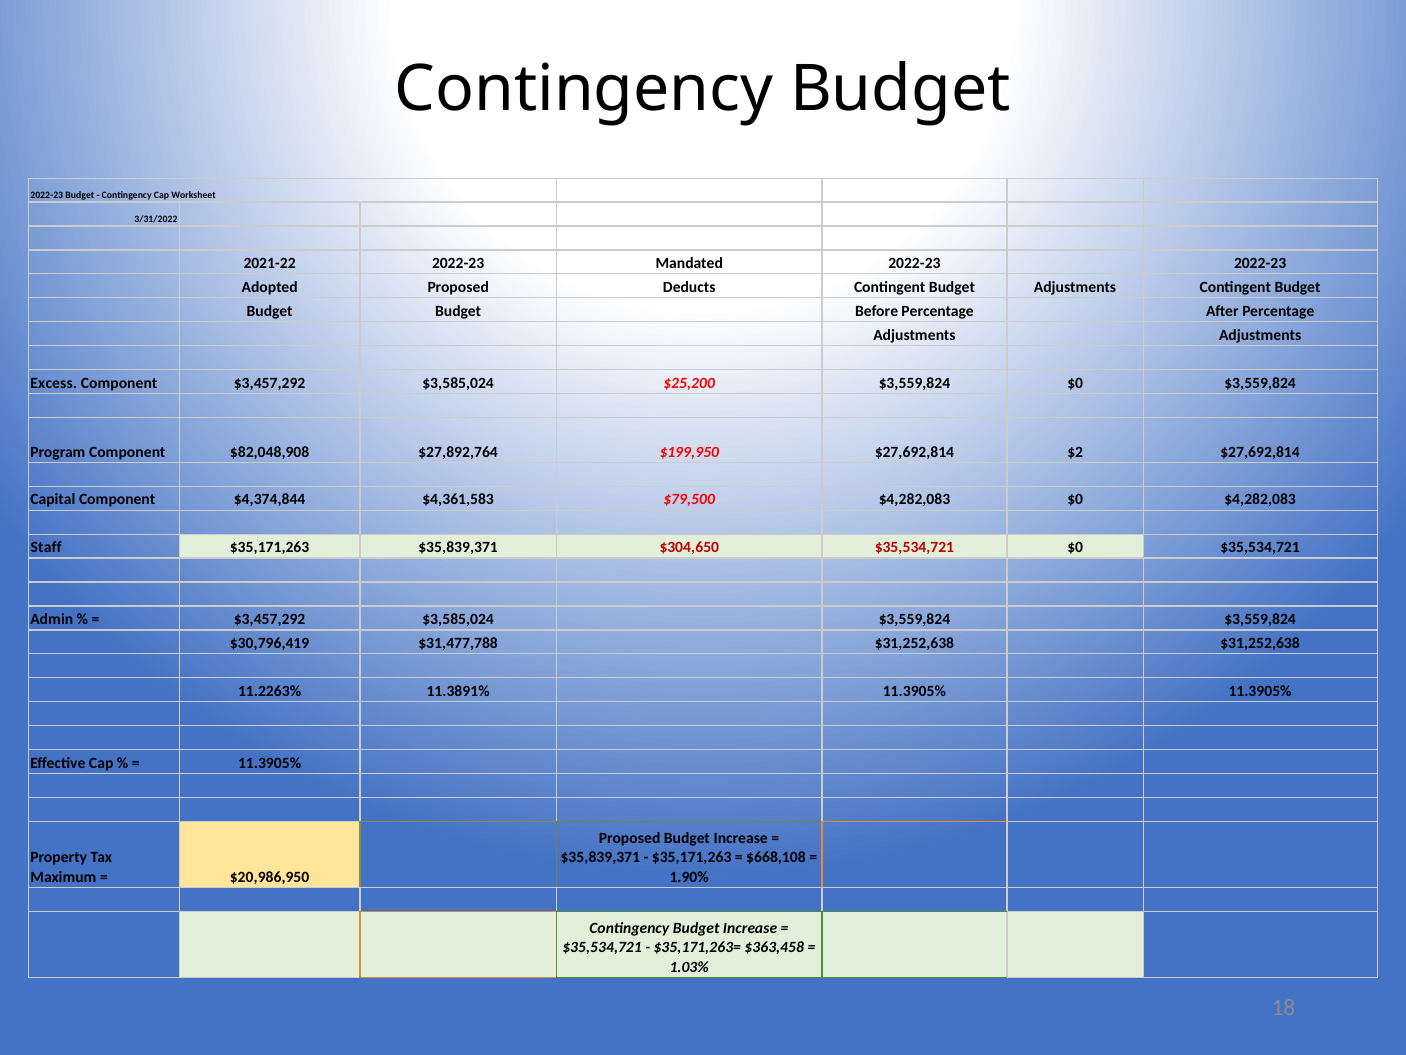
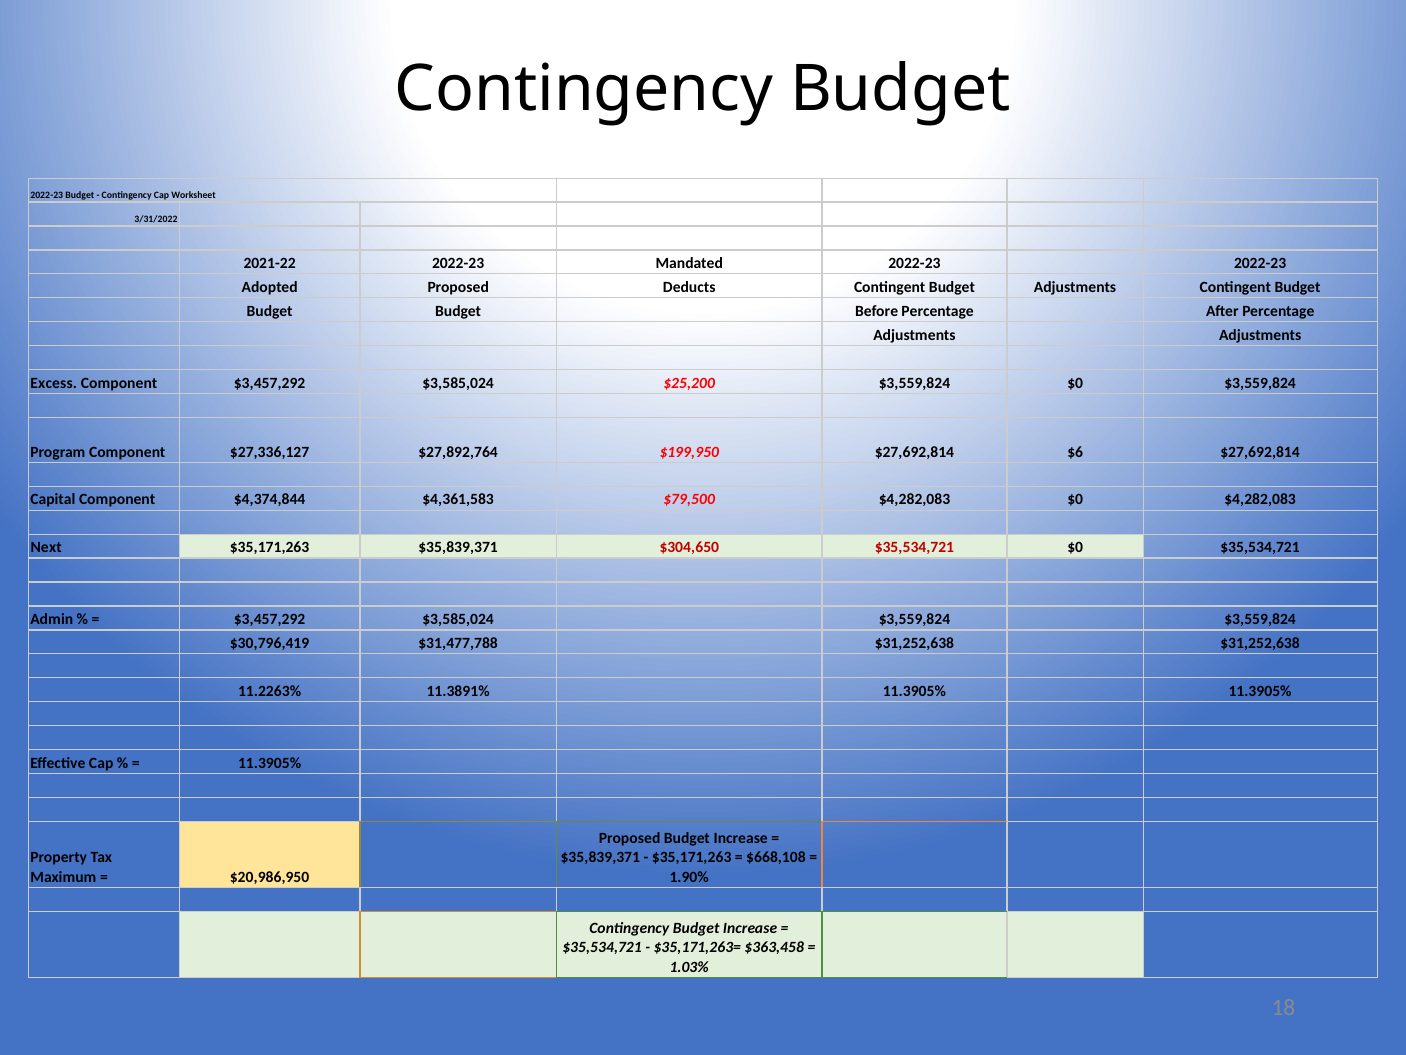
$82,048,908: $82,048,908 -> $27,336,127 (270, 452)
$2: $2 -> $6 (1075, 452)
Staff: Staff -> Next (46, 547)
